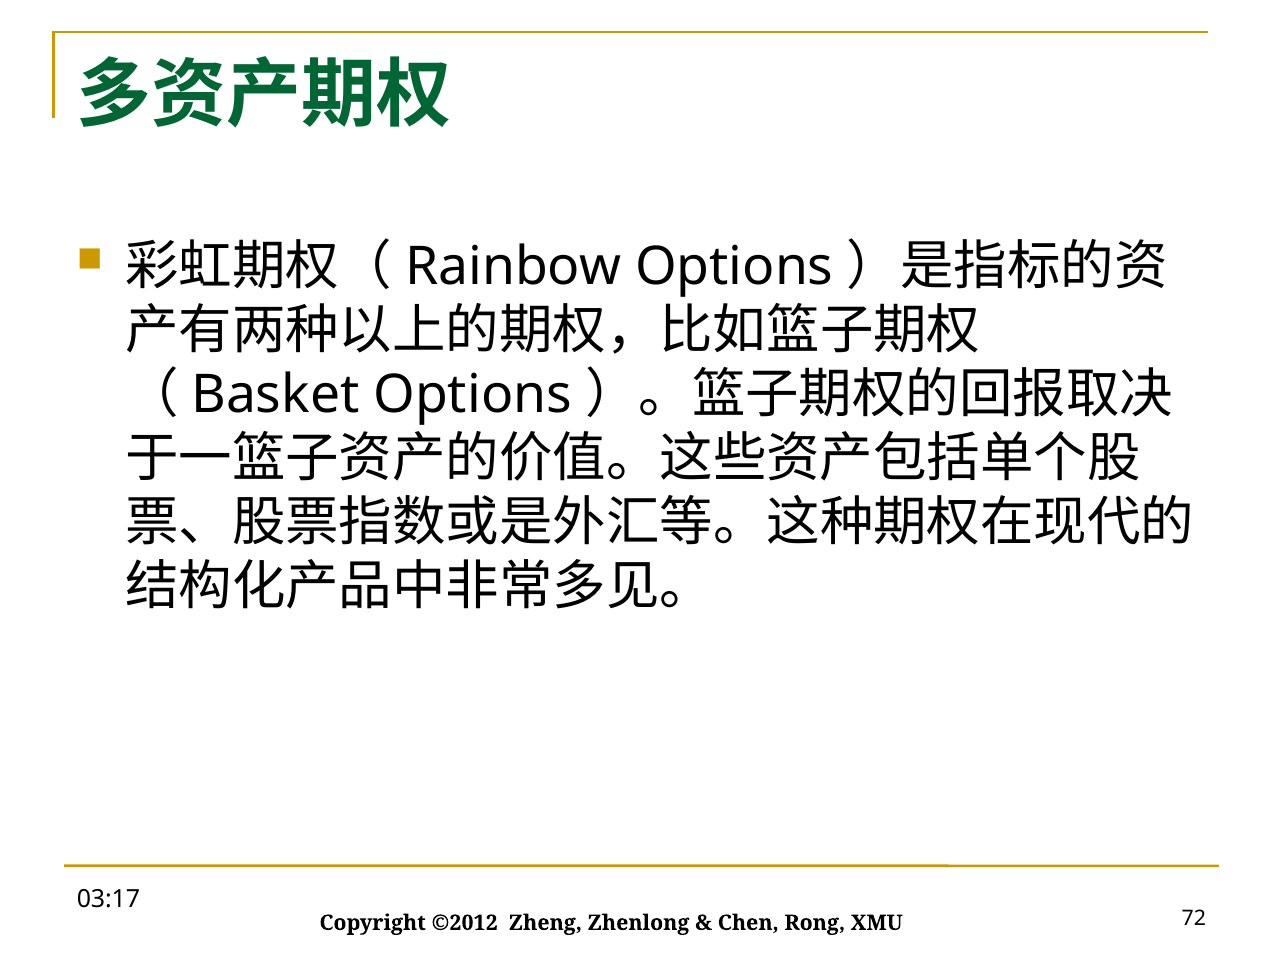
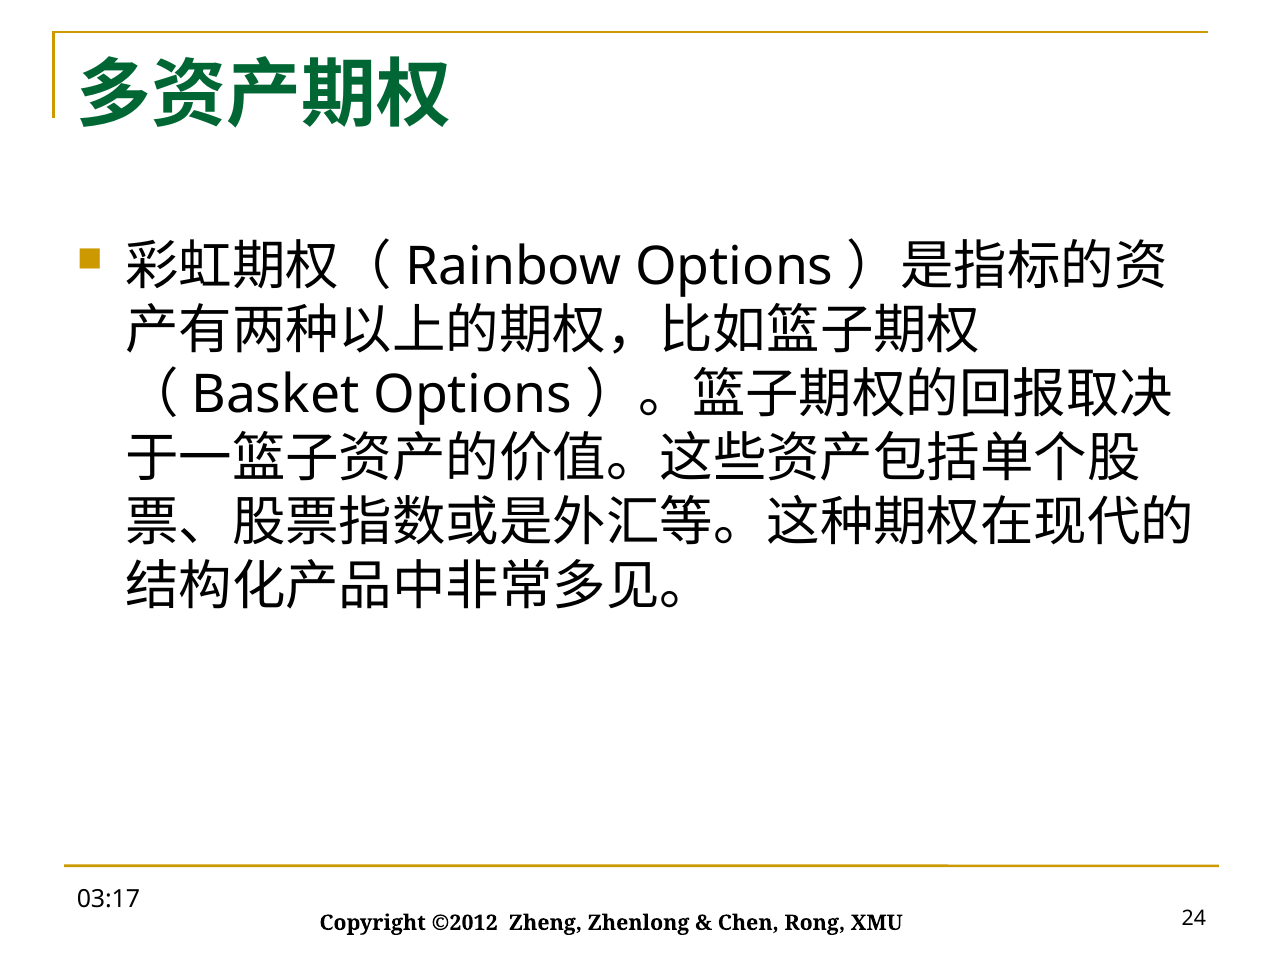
72: 72 -> 24 (1194, 919)
